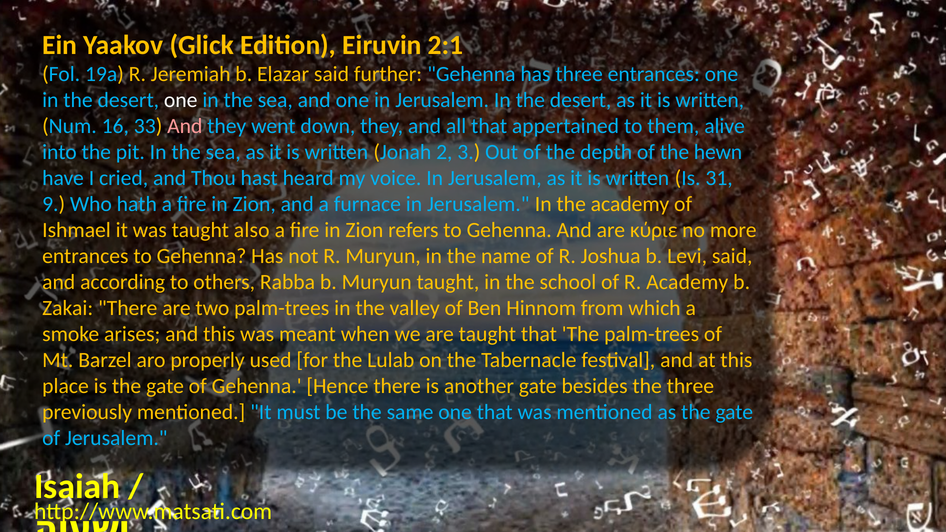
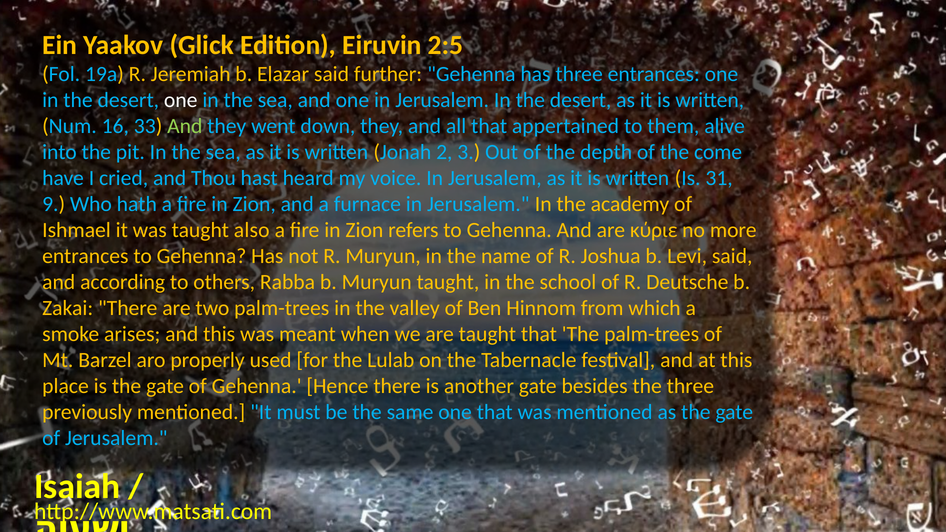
2:1: 2:1 -> 2:5 (446, 45)
And colour: pink -> light green (185, 126)
hewn: hewn -> come (718, 152)
R Academy: Academy -> Deutsche (687, 282)
